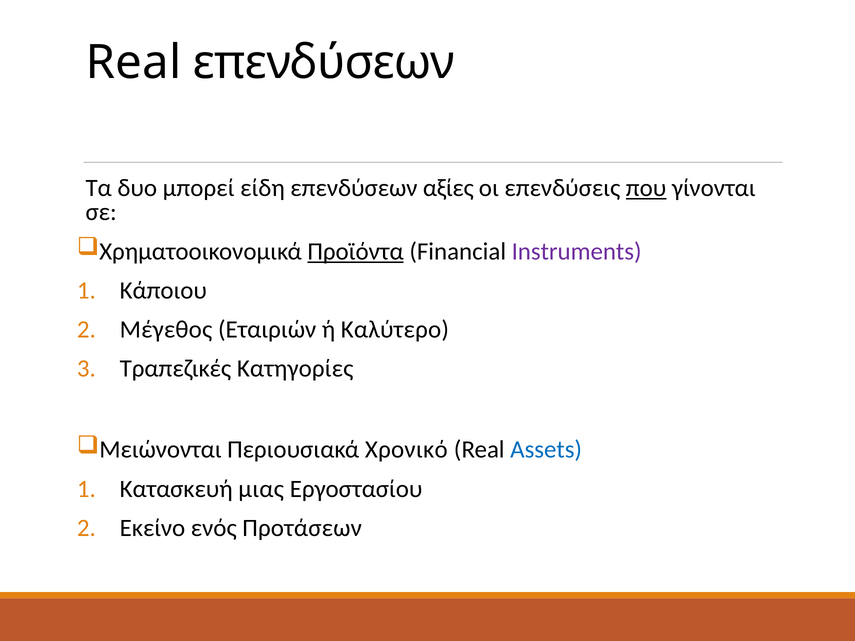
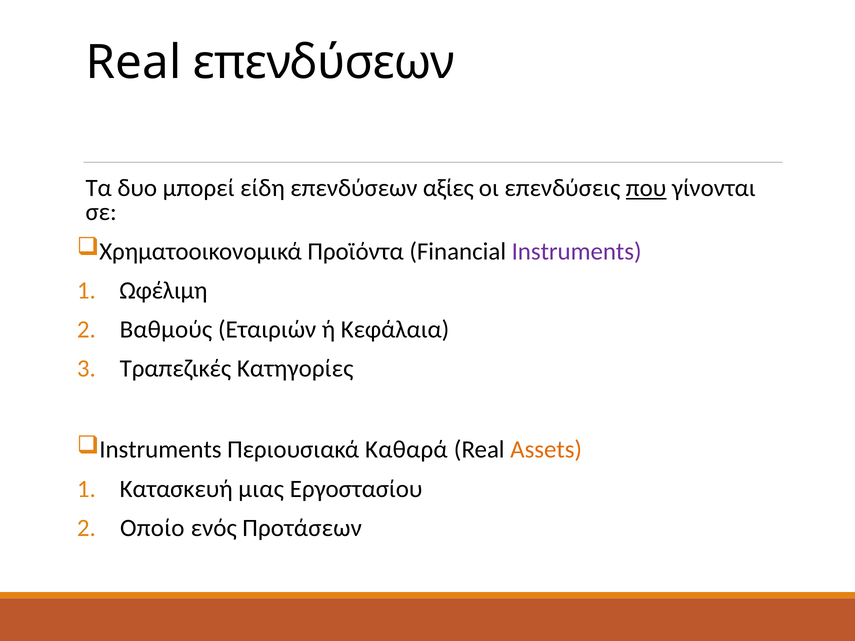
Προϊόντα underline: present -> none (356, 251)
Κάποιου: Κάποιου -> Ωφέλιμη (163, 291)
Μέγεθος: Μέγεθος -> Βαθμούς (166, 330)
Καλύτερο: Καλύτερο -> Κεφάλαια (395, 330)
Μειώνονται: Μειώνονται -> Instruments (160, 450)
Χρονικό: Χρονικό -> Καθαρά (406, 450)
Assets colour: blue -> orange (546, 450)
Εκείνο: Εκείνο -> Οποίο (152, 528)
